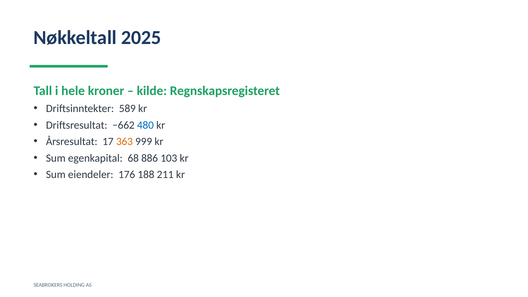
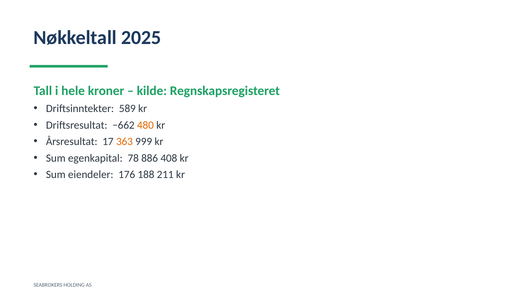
480 colour: blue -> orange (145, 125)
68: 68 -> 78 (133, 158)
103: 103 -> 408 (169, 158)
